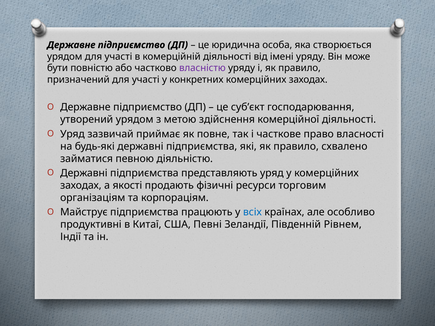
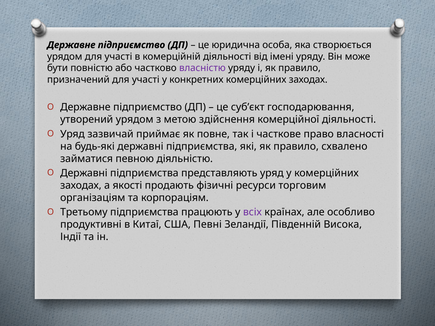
Майструє: Майструє -> Третьому (84, 212)
всіх colour: blue -> purple (252, 212)
Рівнем: Рівнем -> Висока (343, 225)
